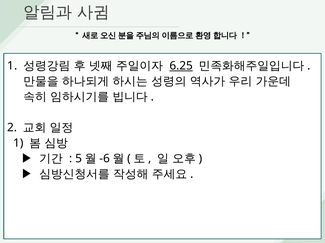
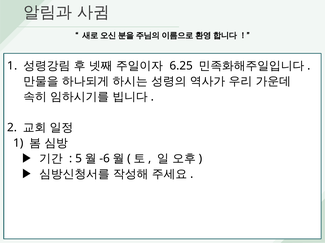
6.25 underline: present -> none (181, 66)
